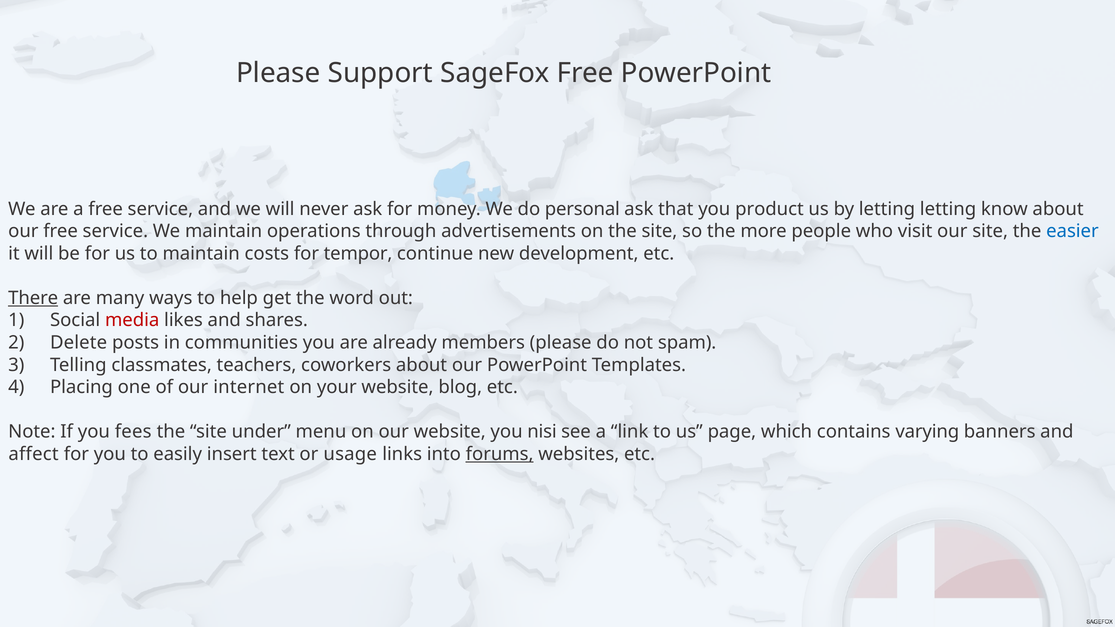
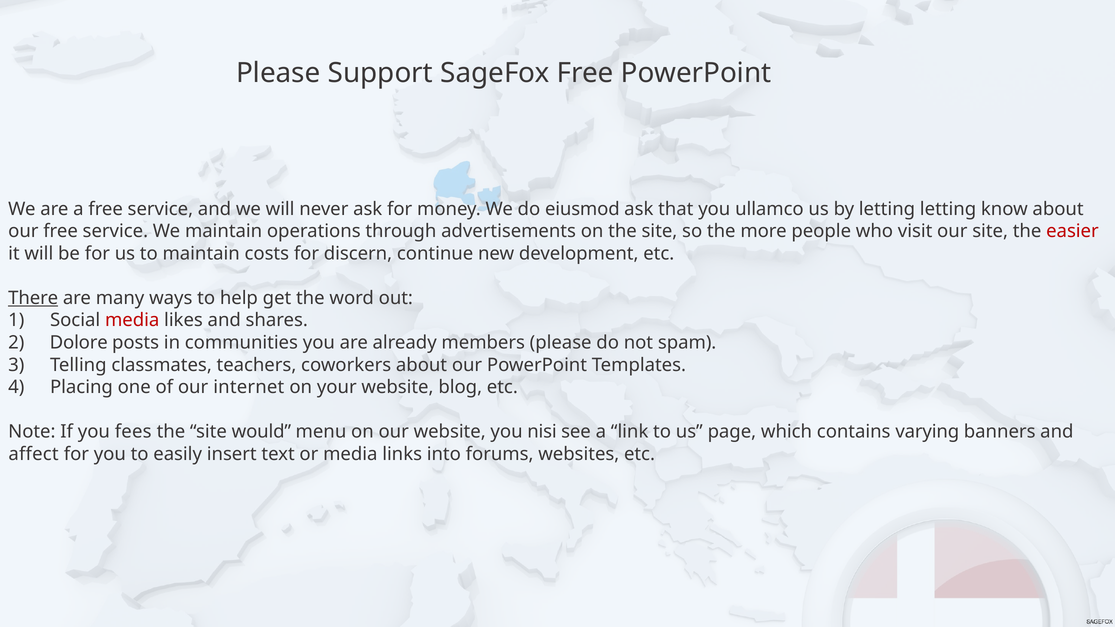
personal: personal -> eiusmod (582, 209)
product: product -> ullamco (769, 209)
easier colour: blue -> red (1072, 231)
tempor: tempor -> discern (358, 254)
Delete: Delete -> Dolore (79, 343)
under: under -> would (261, 432)
or usage: usage -> media (350, 454)
forums underline: present -> none (500, 454)
